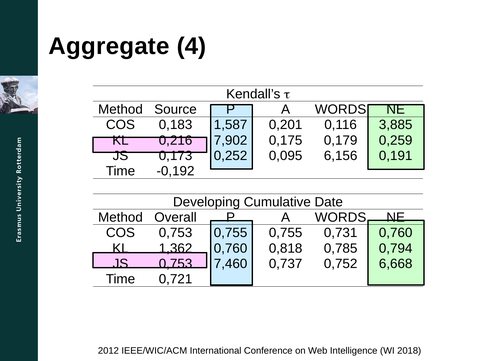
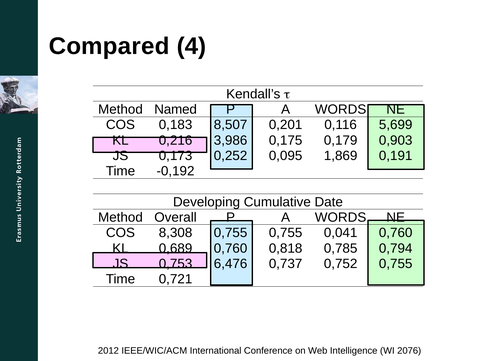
Aggregate: Aggregate -> Compared (109, 46)
Source: Source -> Named (176, 110)
1,587: 1,587 -> 8,507 (231, 125)
3,885: 3,885 -> 5,699 (396, 125)
7,902: 7,902 -> 3,986 (231, 140)
0,259: 0,259 -> 0,903 (396, 140)
6,156: 6,156 -> 1,869 (341, 156)
COS 0,753: 0,753 -> 8,308 (176, 233)
0,731: 0,731 -> 0,041 (341, 233)
1,362: 1,362 -> 0,689 (176, 249)
7,460: 7,460 -> 6,476 (231, 264)
0,752 6,668: 6,668 -> 0,755 (396, 264)
2018: 2018 -> 2076 (409, 351)
